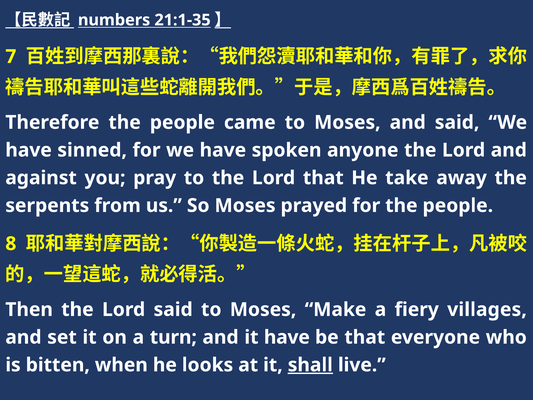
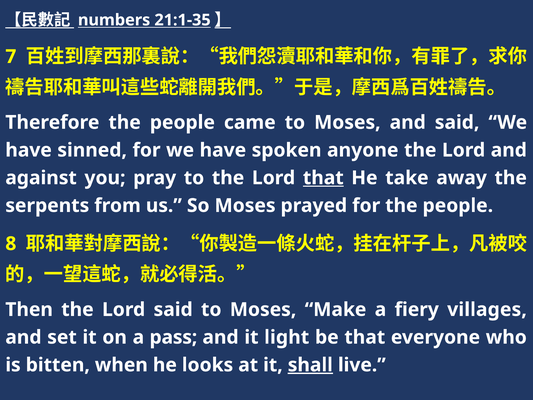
that underline: none -> present (323, 178)
turn: turn -> pass (173, 337)
it have: have -> light (287, 337)
